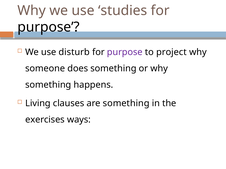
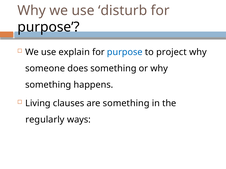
studies: studies -> disturb (123, 11)
disturb: disturb -> explain (74, 52)
purpose colour: purple -> blue (125, 52)
exercises: exercises -> regularly (45, 120)
